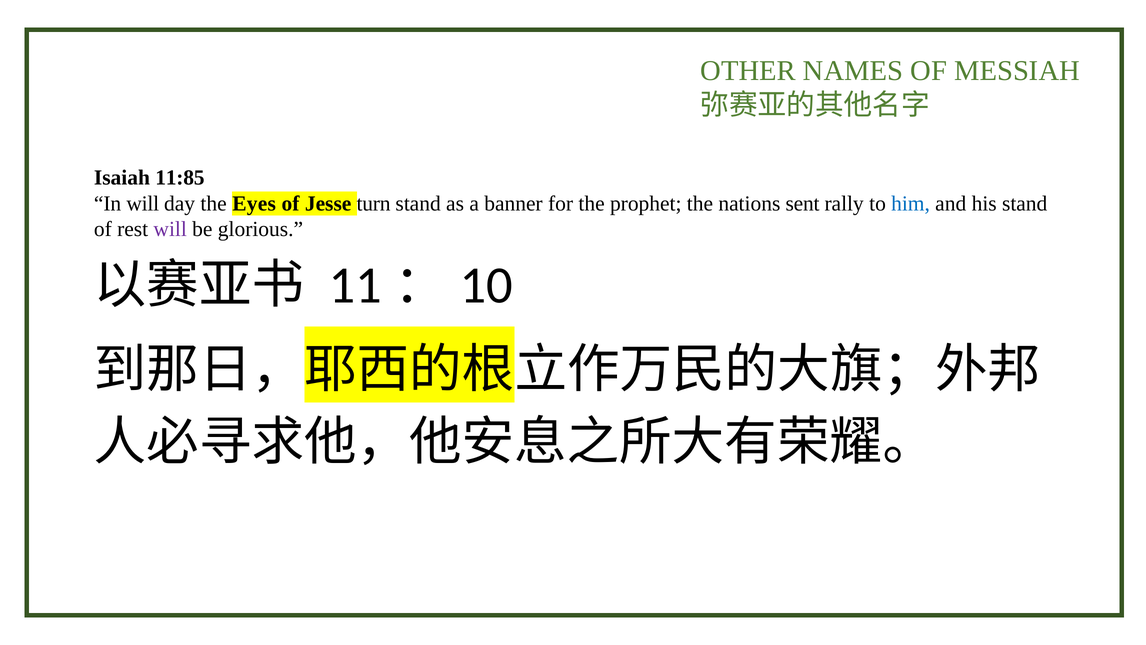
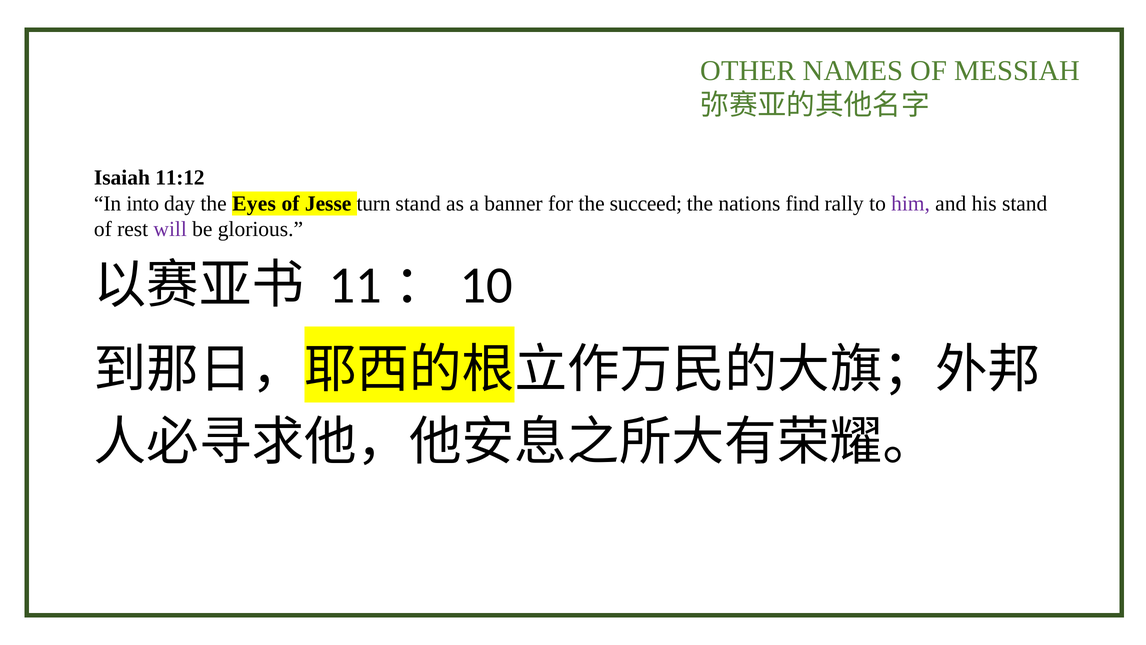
11:85: 11:85 -> 11:12 (180, 178)
In will: will -> into (143, 203)
prophet: prophet -> succeed (646, 203)
sent: sent -> find (803, 203)
him colour: blue -> purple (911, 203)
